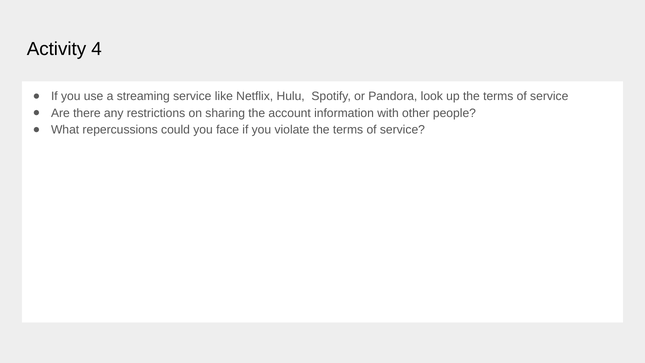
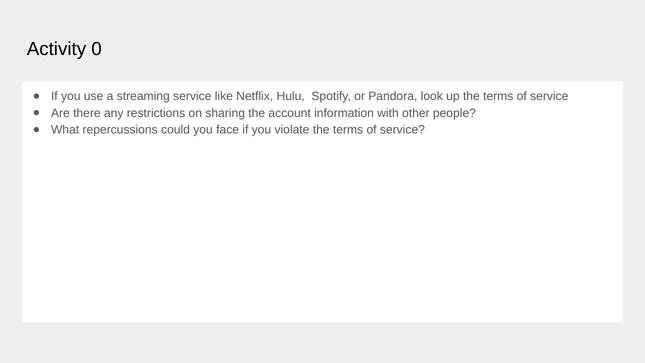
4: 4 -> 0 (97, 49)
